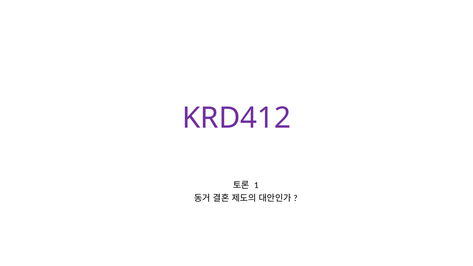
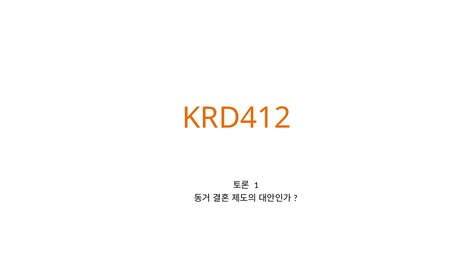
KRD412 colour: purple -> orange (237, 118)
